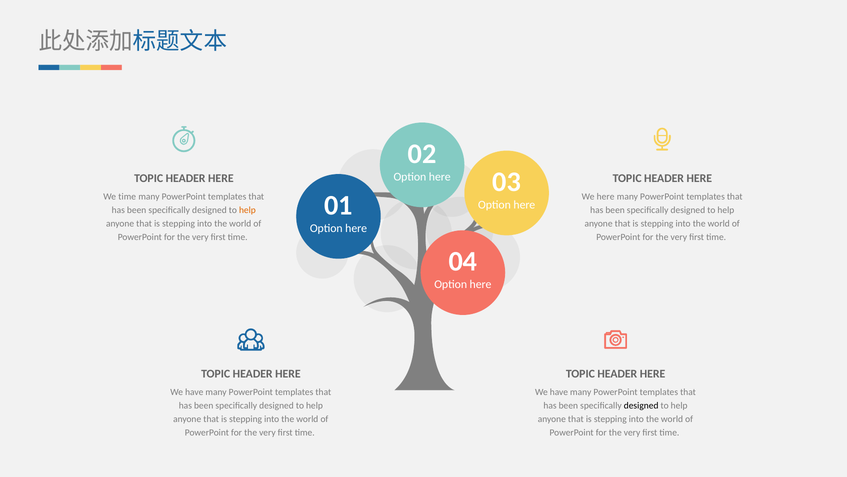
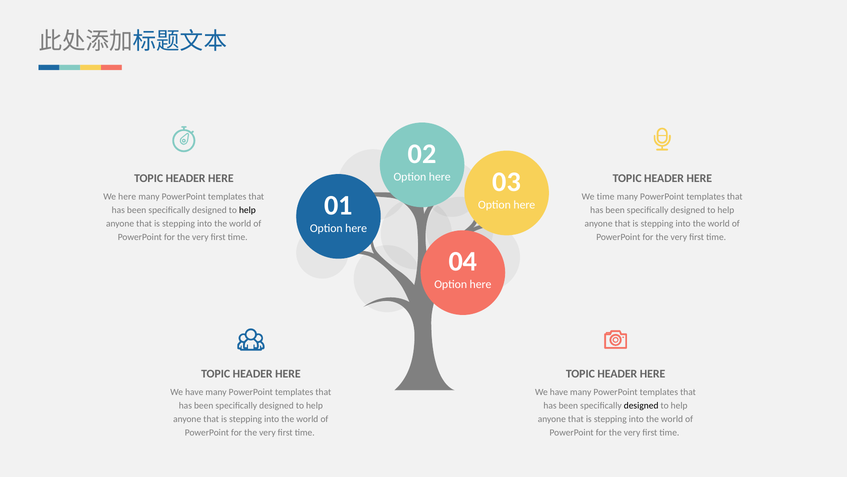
We time: time -> here (127, 196)
We here: here -> time (606, 196)
help colour: orange -> black (247, 210)
